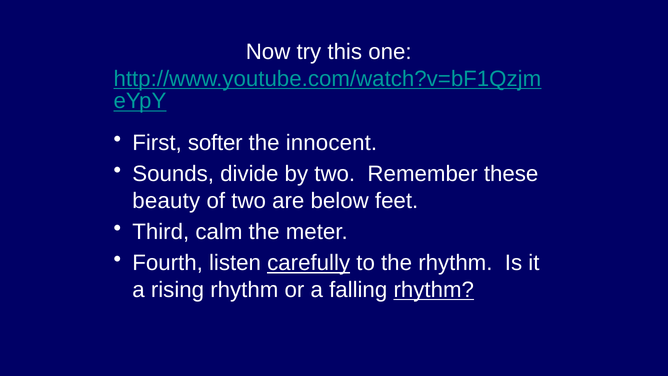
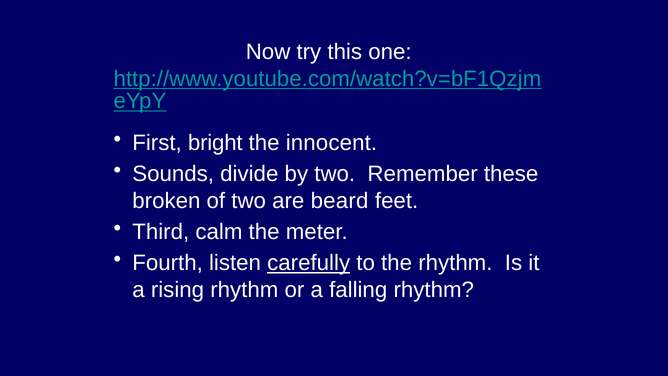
softer: softer -> bright (215, 143)
beauty: beauty -> broken (166, 201)
below: below -> beard (340, 201)
rhythm underline: present -> none (434, 290)
